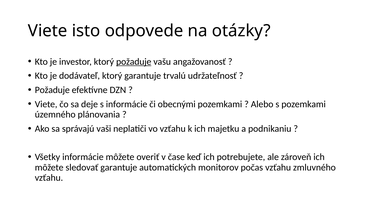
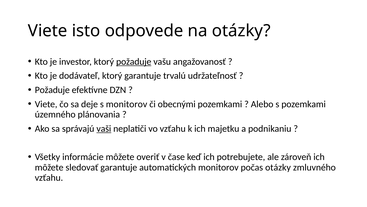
s informácie: informácie -> monitorov (127, 104)
vaši underline: none -> present (104, 128)
počas vzťahu: vzťahu -> otázky (278, 167)
